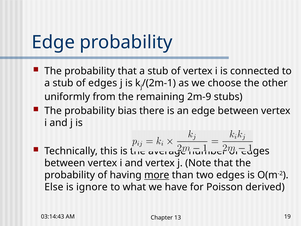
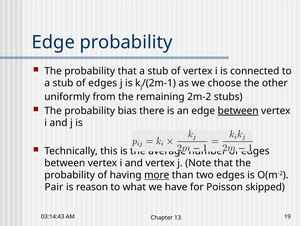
2m-9: 2m-9 -> 2m-2 (199, 97)
between underline: none -> present (238, 111)
Else: Else -> Pair (54, 187)
ignore: ignore -> reason (92, 187)
derived: derived -> skipped (265, 187)
